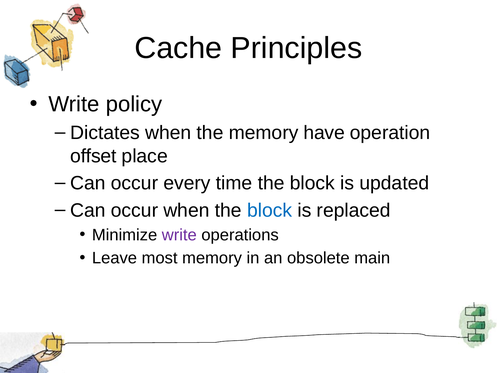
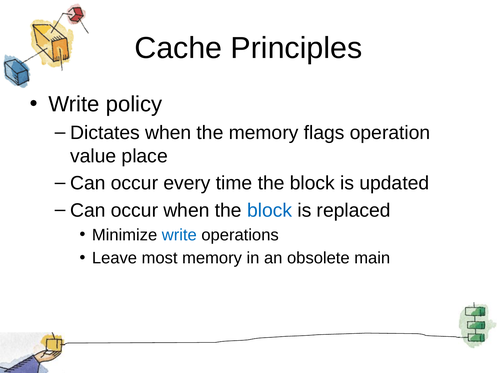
have: have -> flags (324, 133)
offset: offset -> value (93, 156)
write colour: purple -> blue (179, 235)
